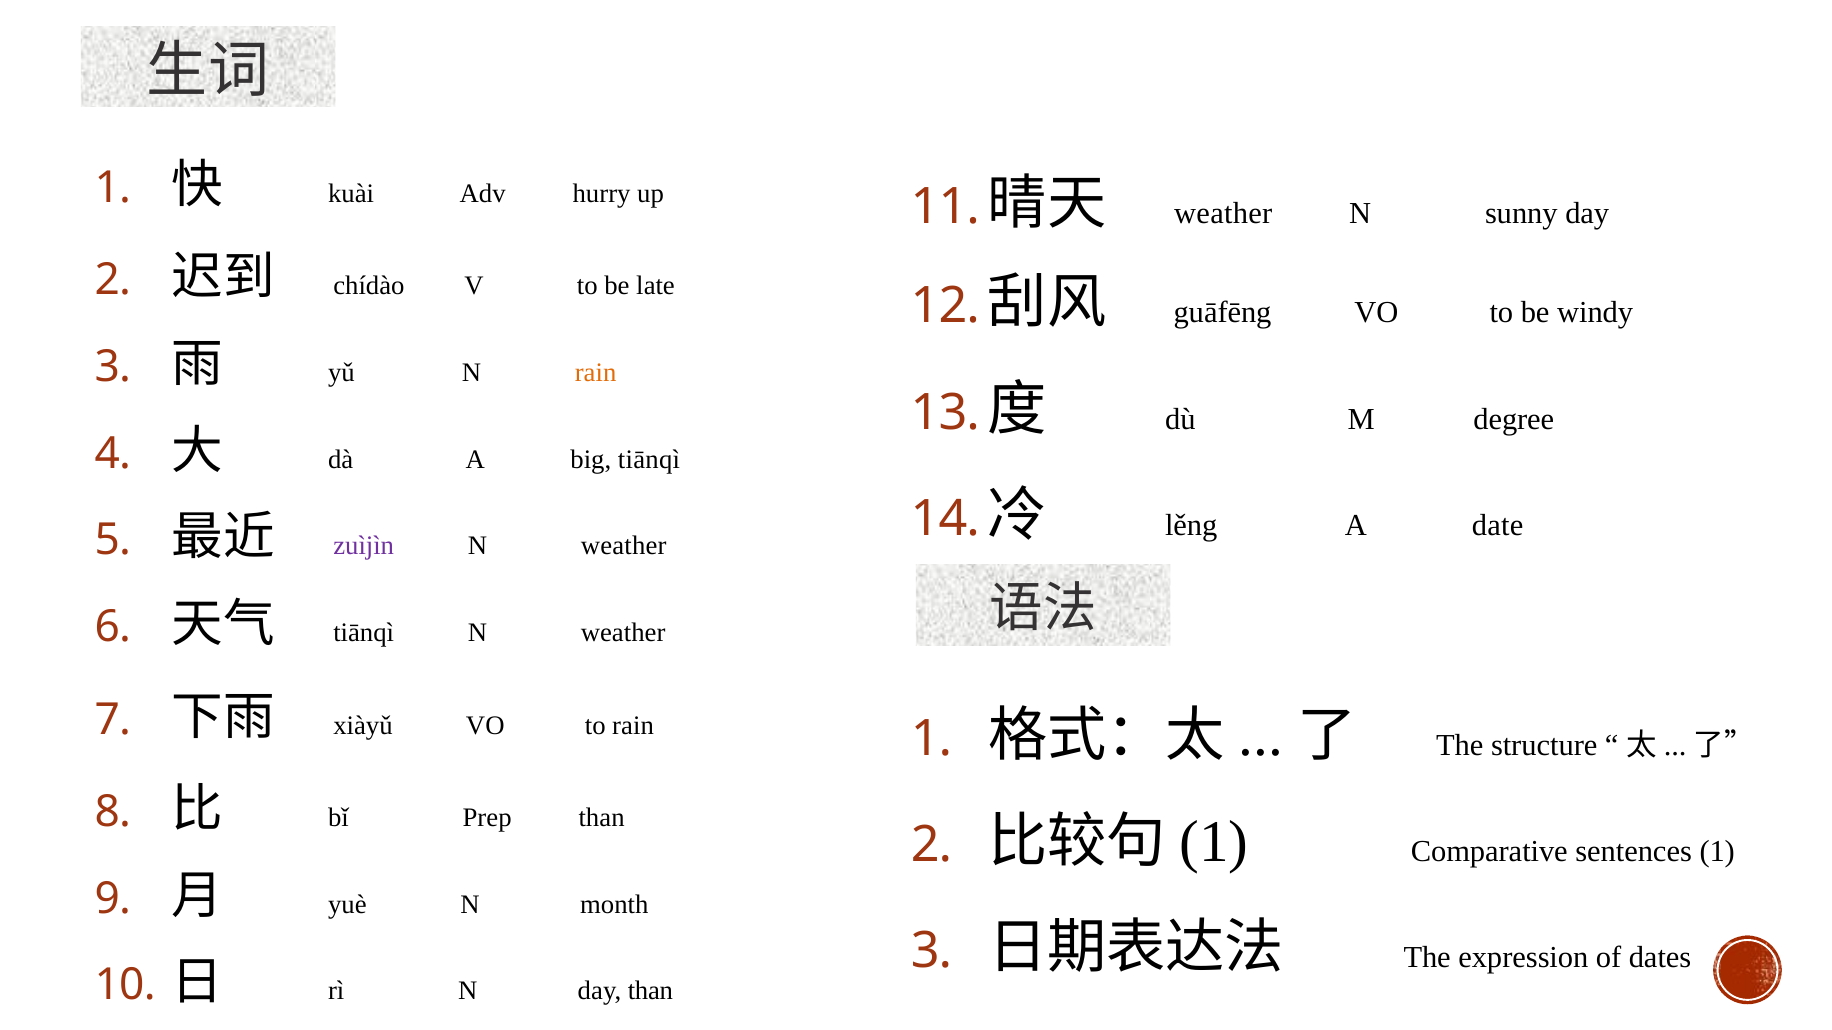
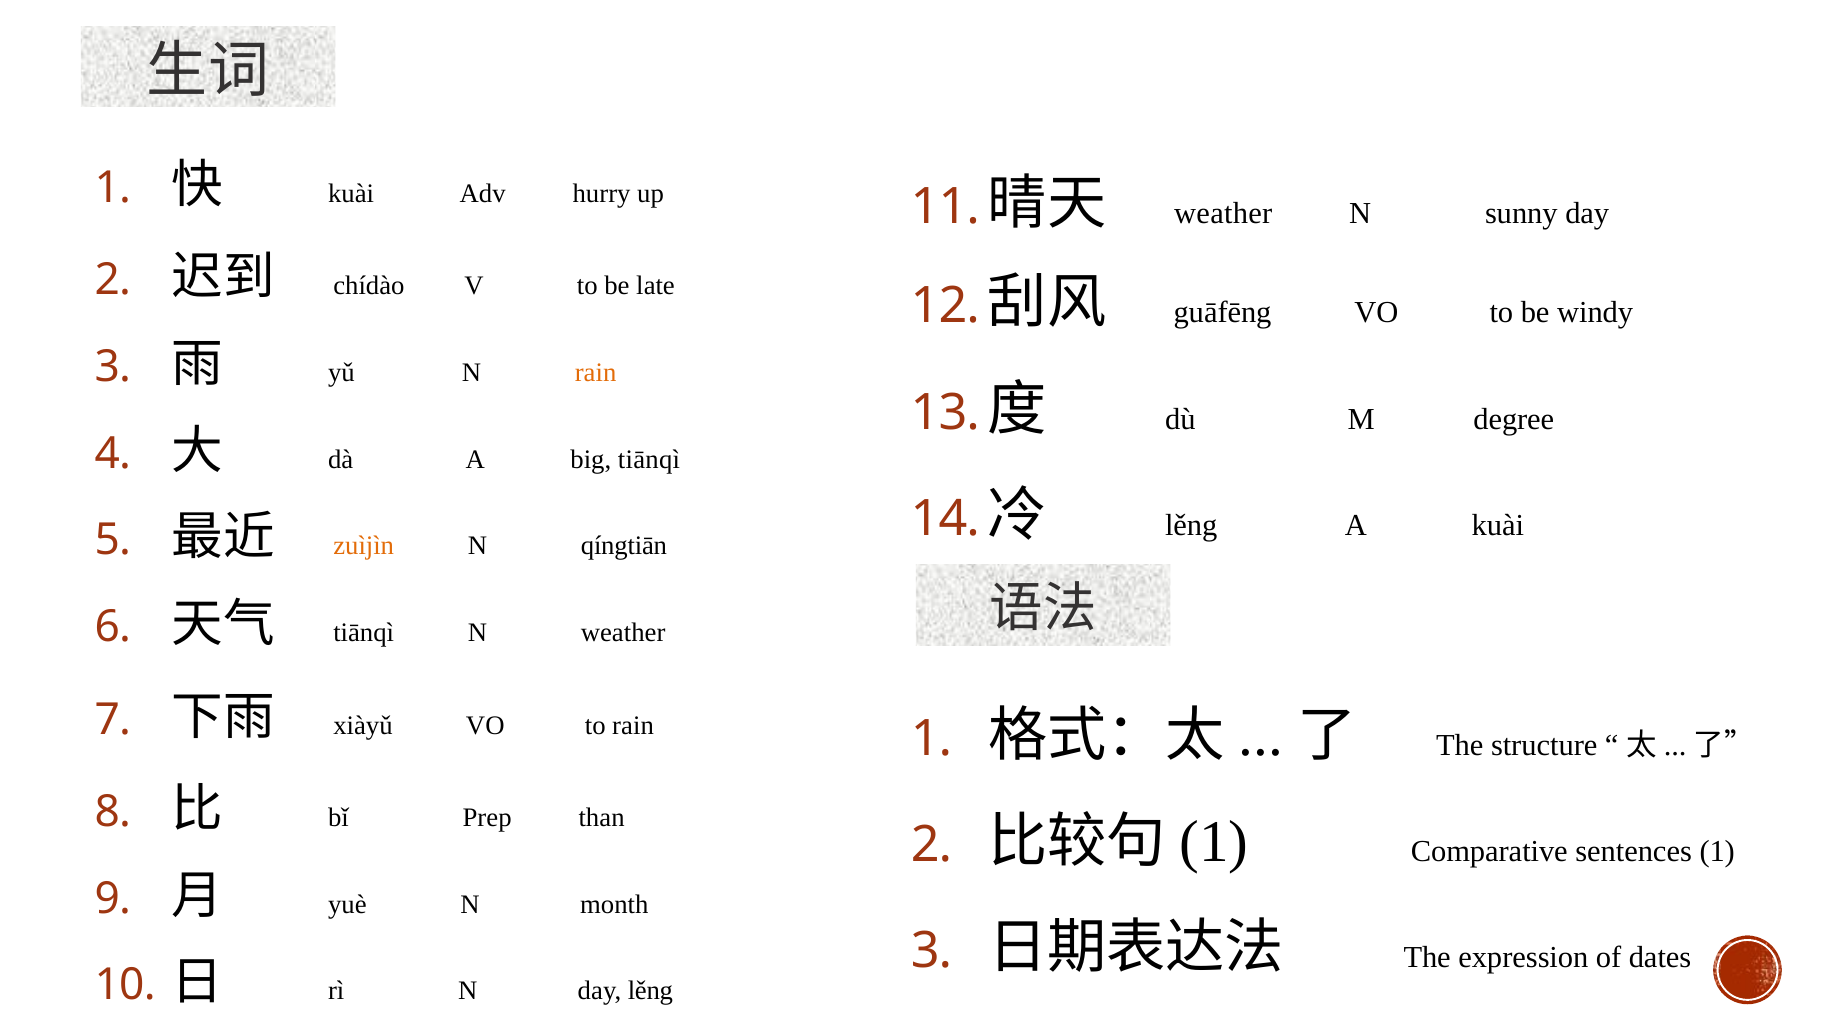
A date: date -> kuài (1498, 526)
zuìjìn colour: purple -> orange (364, 546)
weather: weather -> qíngtiān (624, 546)
day than: than -> lěng (650, 992)
